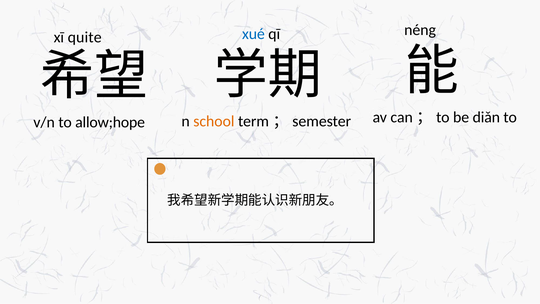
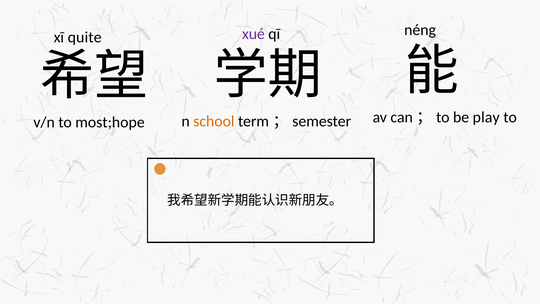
xué colour: blue -> purple (253, 34)
diǎn: diǎn -> play (486, 117)
allow;hope: allow;hope -> most;hope (110, 122)
